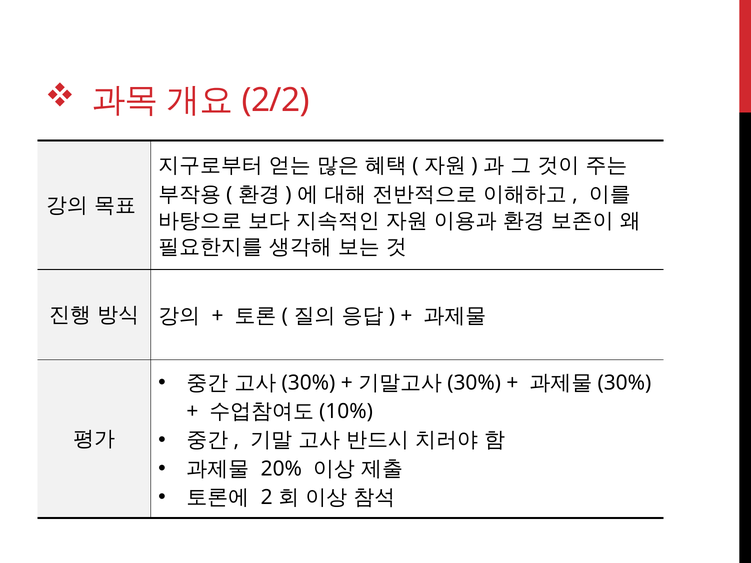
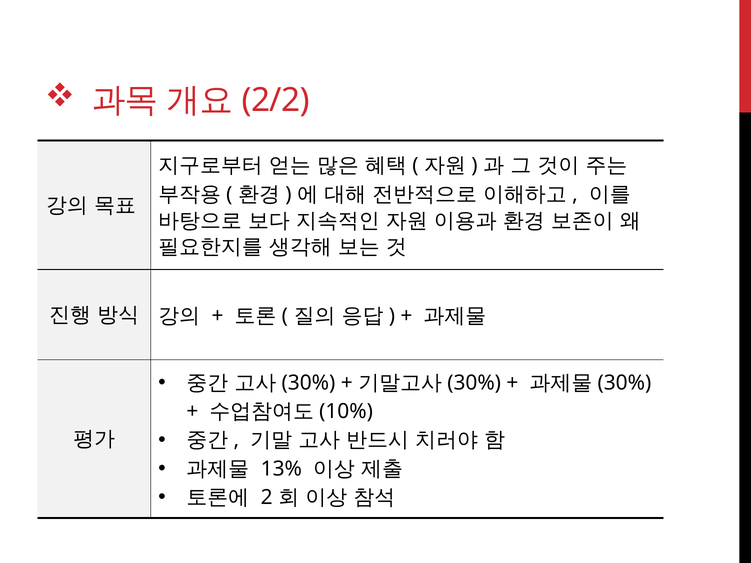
20%: 20% -> 13% (281, 469)
